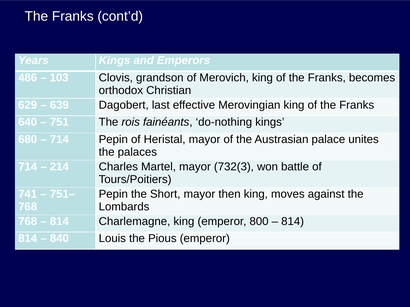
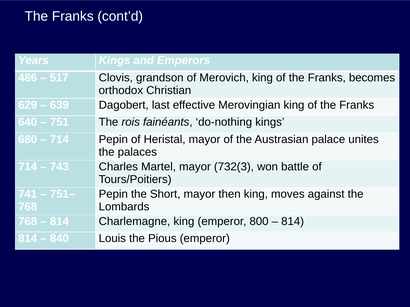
103: 103 -> 517 (59, 78)
214: 214 -> 743 (59, 167)
